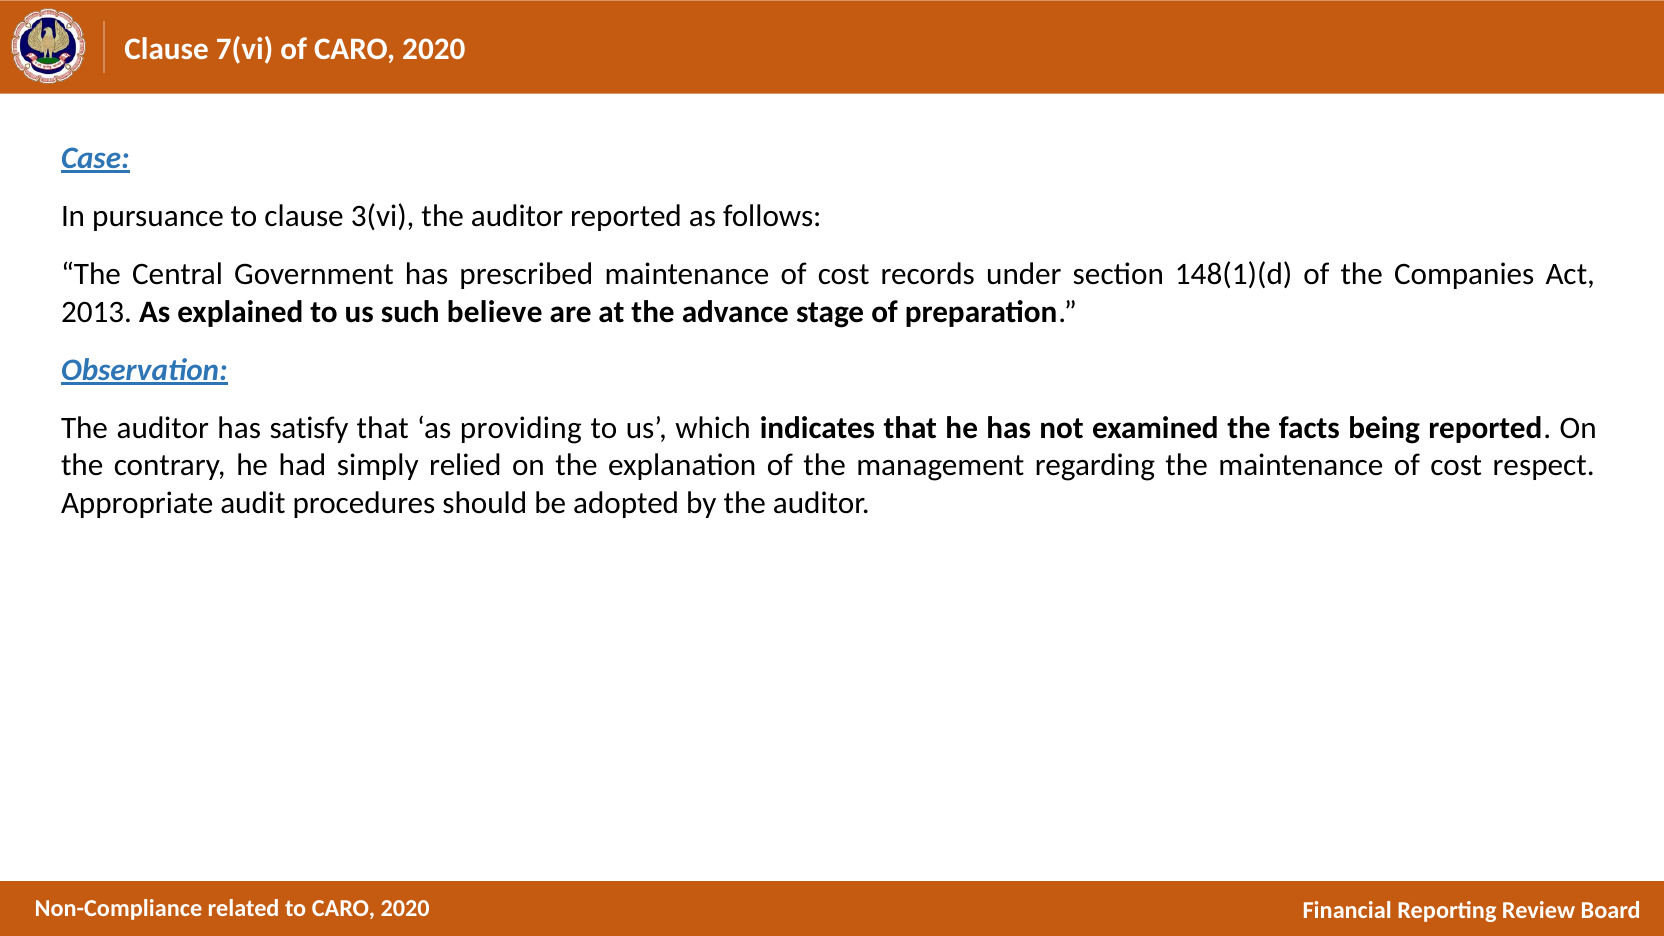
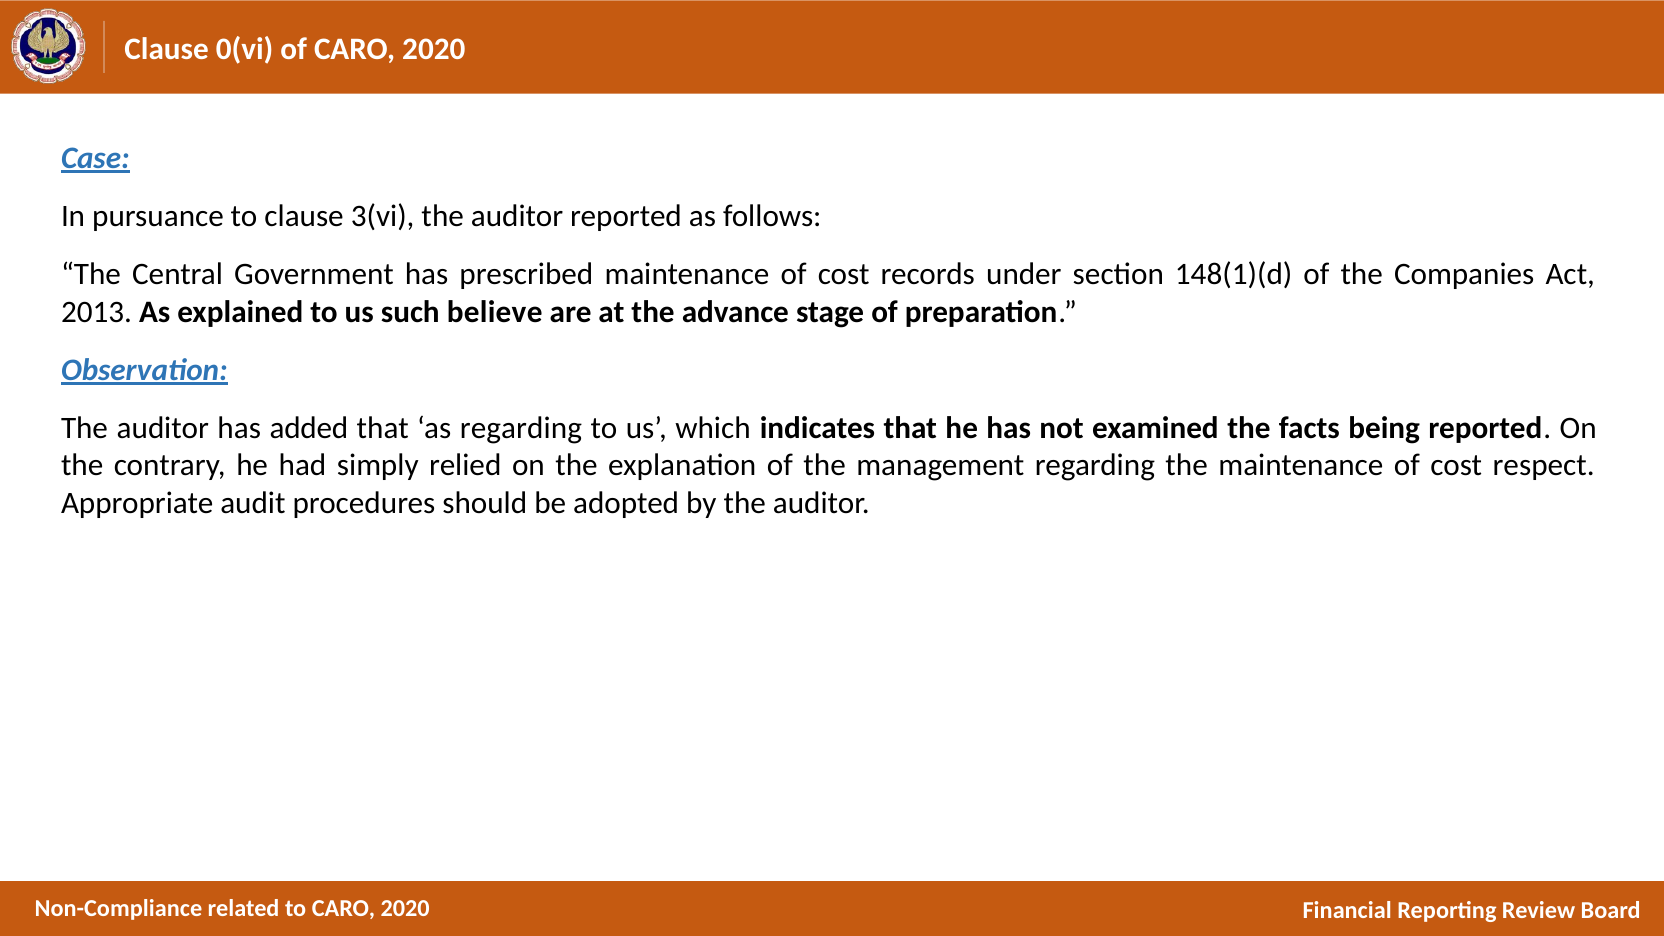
7(vi: 7(vi -> 0(vi (245, 49)
satisfy: satisfy -> added (309, 428)
as providing: providing -> regarding (521, 428)
